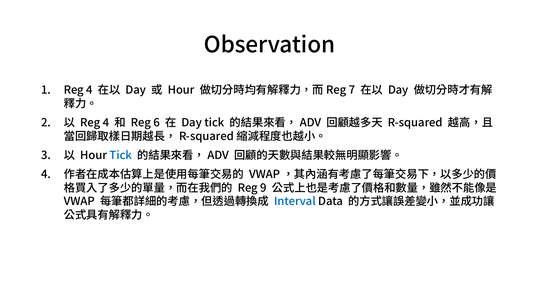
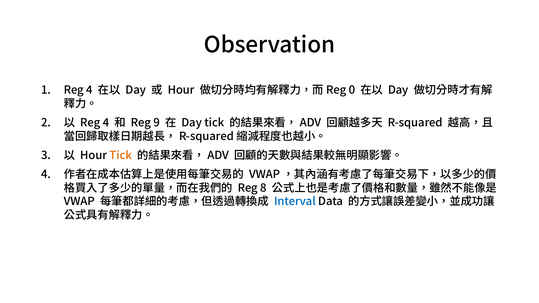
7: 7 -> 0 (352, 90)
6: 6 -> 9 (157, 123)
Tick colour: blue -> orange (121, 155)
9: 9 -> 8 (263, 188)
